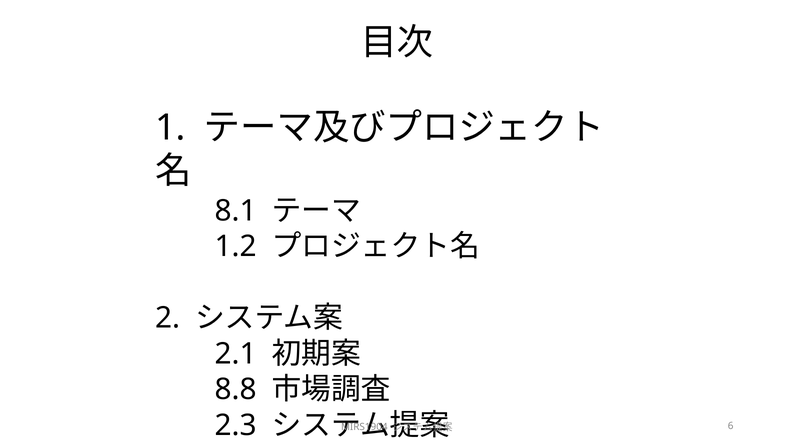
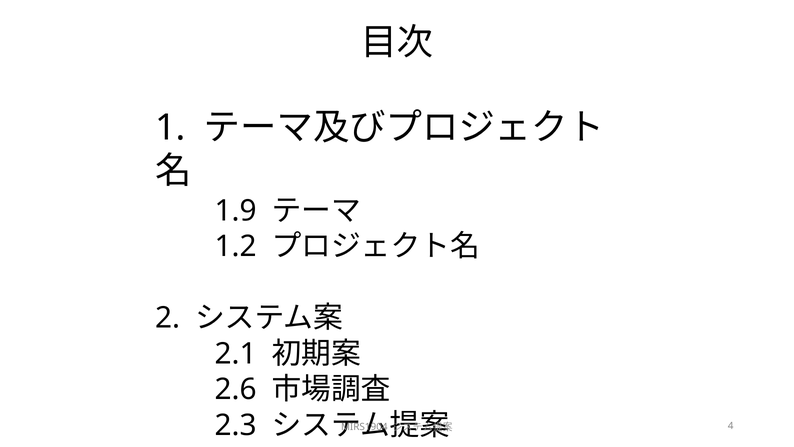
8.1: 8.1 -> 1.9 (236, 211)
8.8: 8.8 -> 2.6 (236, 389)
6: 6 -> 4 (731, 426)
